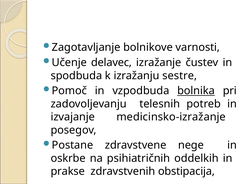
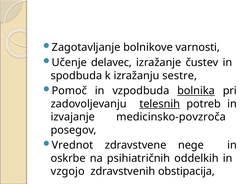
telesnih underline: none -> present (160, 104)
medicinsko-izražanje: medicinsko-izražanje -> medicinsko-povzroča (171, 117)
Postane: Postane -> Vrednot (72, 145)
prakse: prakse -> vzgojo (68, 171)
